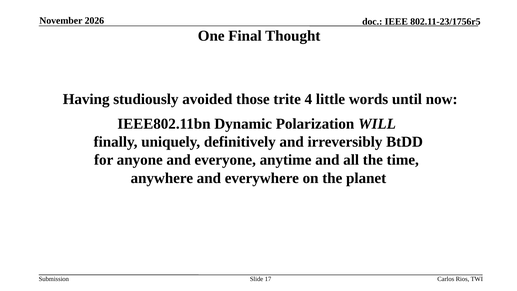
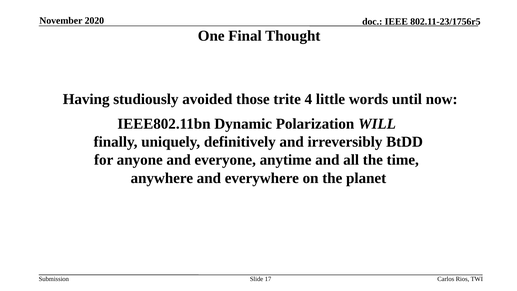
2026: 2026 -> 2020 (94, 21)
